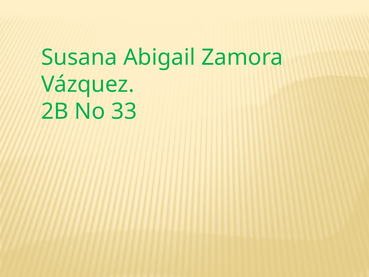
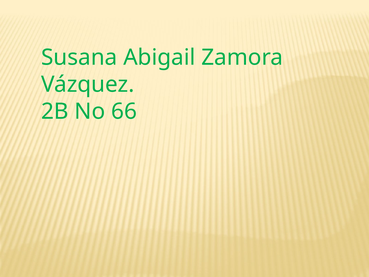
33: 33 -> 66 (124, 111)
